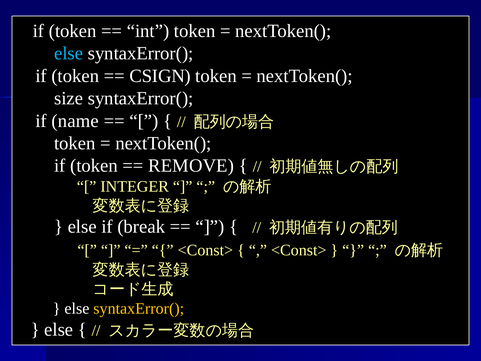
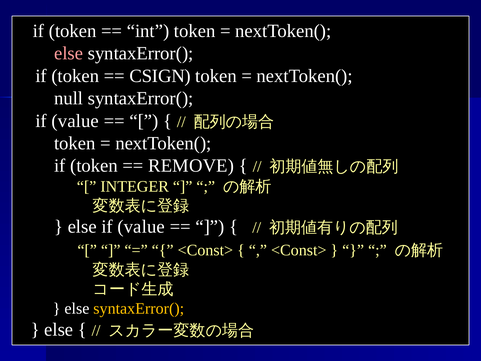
else colour: light blue -> pink (69, 53)
size: size -> null (69, 98)
name: name -> value (75, 121)
else if break: break -> value (141, 227)
